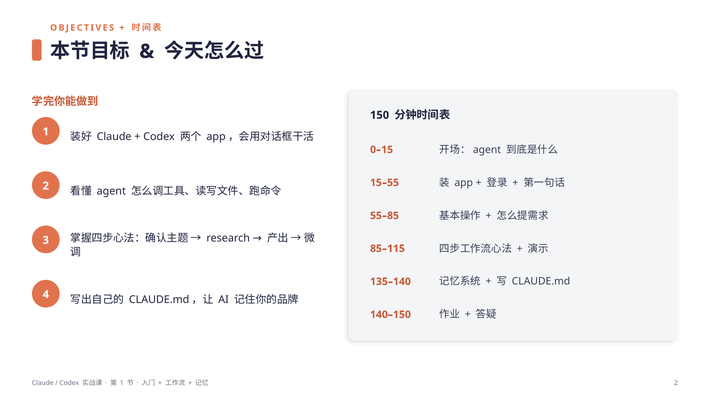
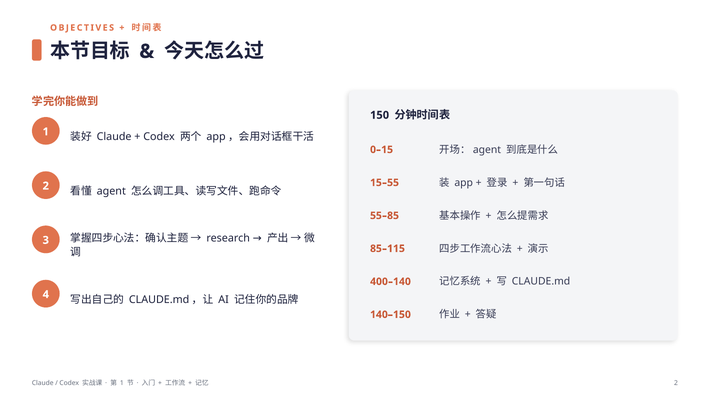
135–140: 135–140 -> 400–140 (390, 282)
